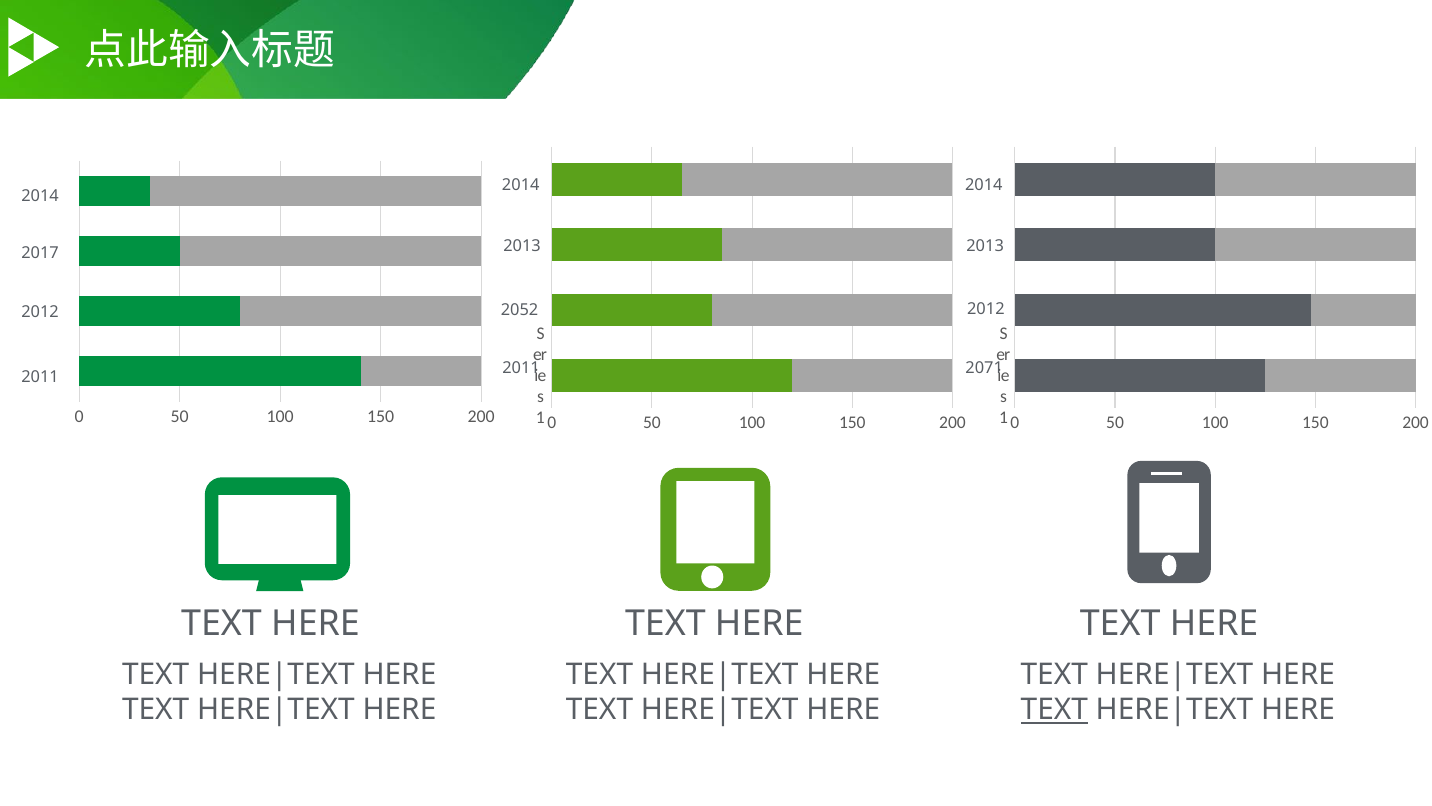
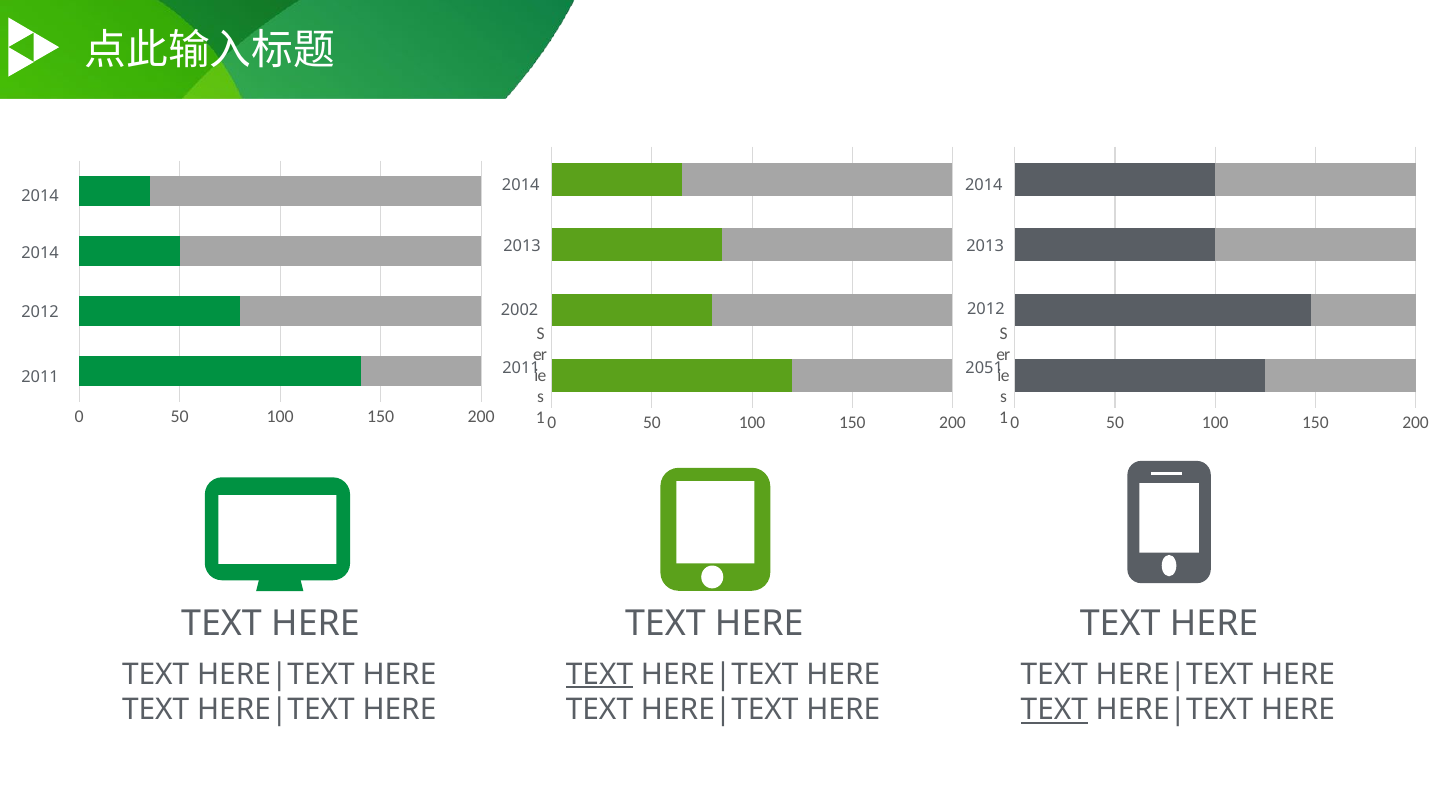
2017: 2017 -> 2014 (40, 253)
2052: 2052 -> 2002 (520, 310)
2071: 2071 -> 2051 (984, 368)
TEXT underline: none -> present (600, 674)
